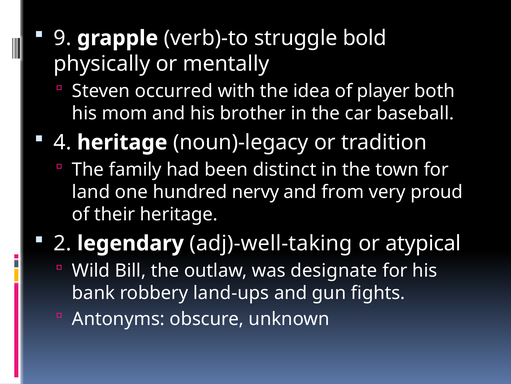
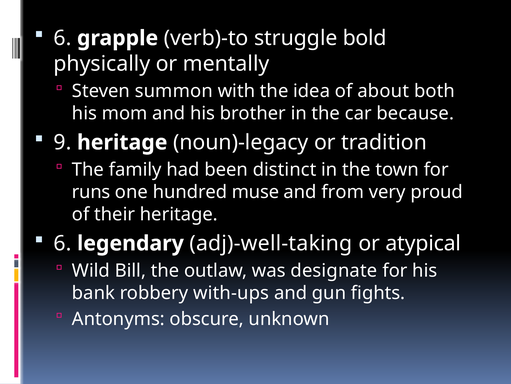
9: 9 -> 6 (63, 38)
occurred: occurred -> summon (174, 91)
player: player -> about (383, 91)
baseball: baseball -> because (415, 113)
4: 4 -> 9 (63, 142)
land: land -> runs (91, 192)
nervy: nervy -> muse (256, 192)
2: 2 -> 6 (63, 243)
land-ups: land-ups -> with-ups (231, 293)
